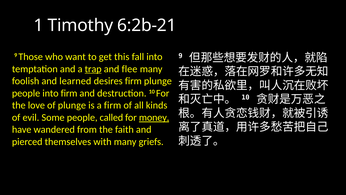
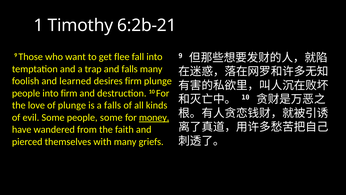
this: this -> flee (122, 57)
trap underline: present -> none (93, 69)
and flee: flee -> falls (130, 69)
a firm: firm -> falls (113, 105)
people called: called -> some (111, 117)
